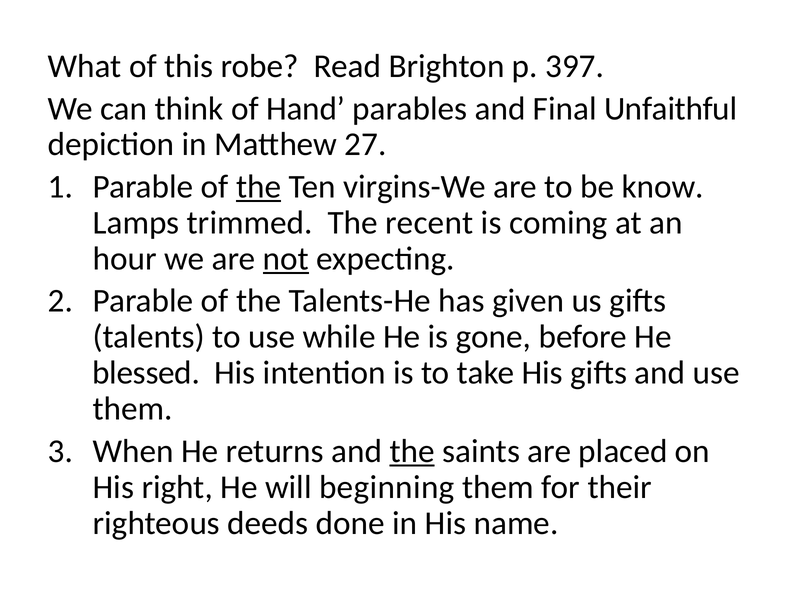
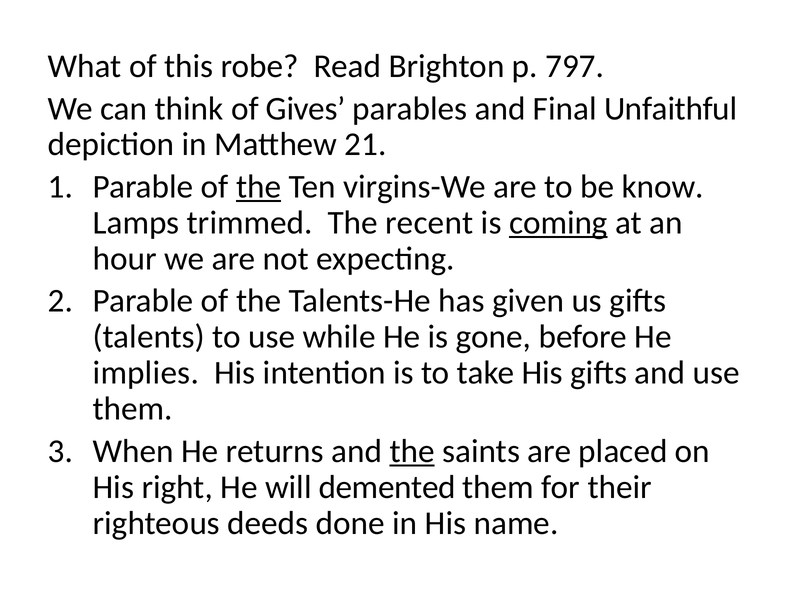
397: 397 -> 797 (575, 66)
Hand: Hand -> Gives (306, 108)
27: 27 -> 21 (365, 144)
coming underline: none -> present (558, 223)
not underline: present -> none (286, 258)
blessed: blessed -> implies (146, 373)
beginning: beginning -> demented (387, 487)
